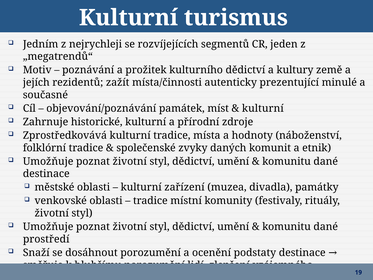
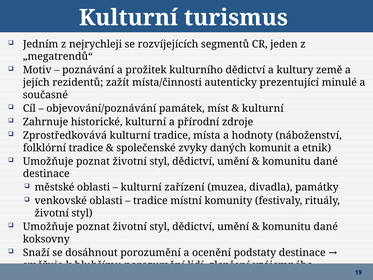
prostředí: prostředí -> koksovny (46, 239)
